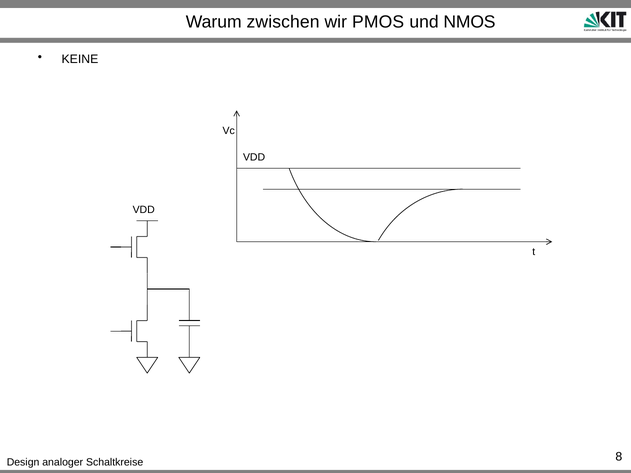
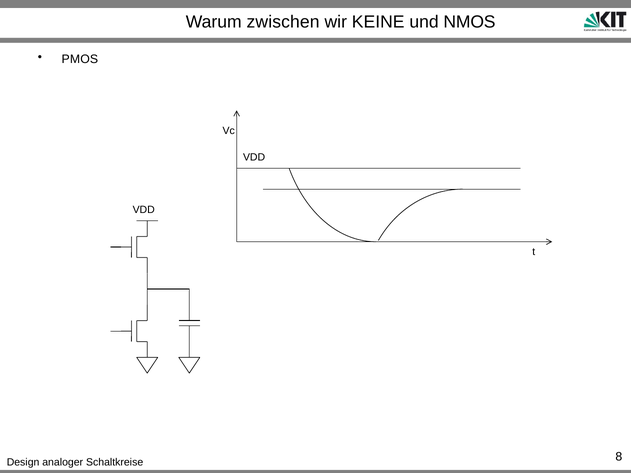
PMOS: PMOS -> KEINE (378, 22)
KEINE: KEINE -> PMOS (80, 59)
